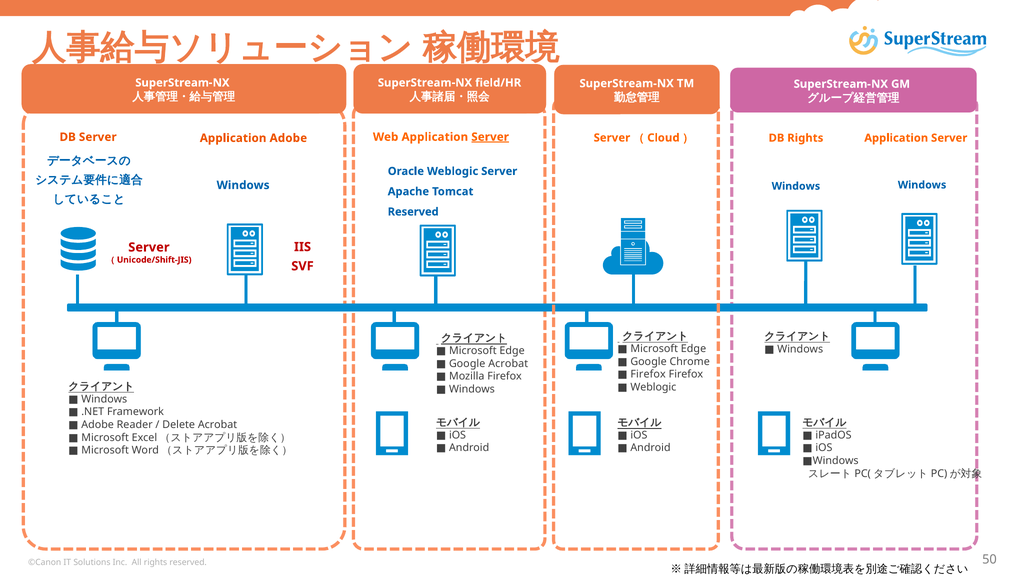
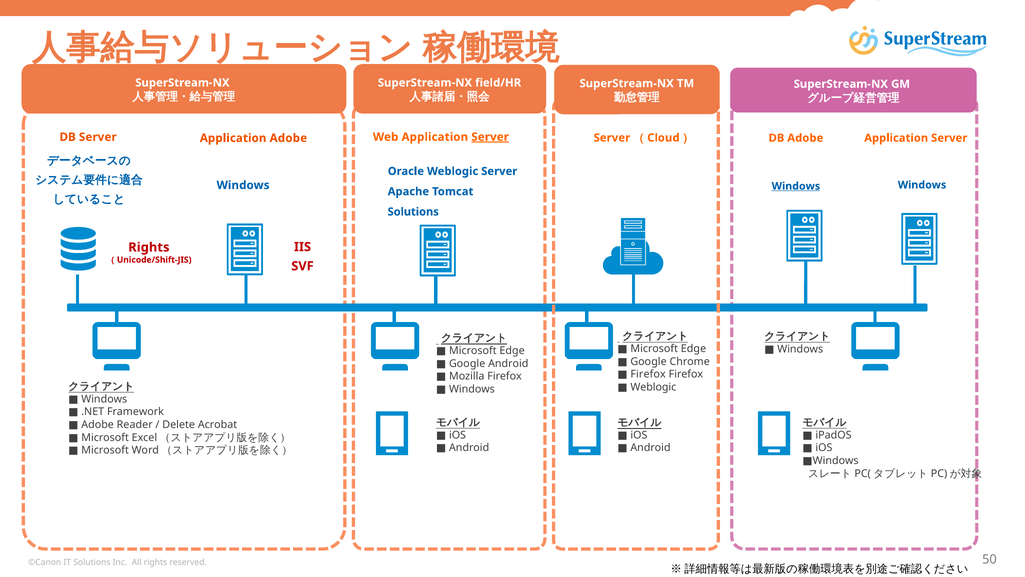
DB Rights: Rights -> Adobe (805, 138)
Windows underline: none -> present (796, 186)
Reserved: Reserved -> Solutions (413, 212)
Server: Server -> Rights (149, 247)
Google Acrobat: Acrobat -> Android (508, 363)
